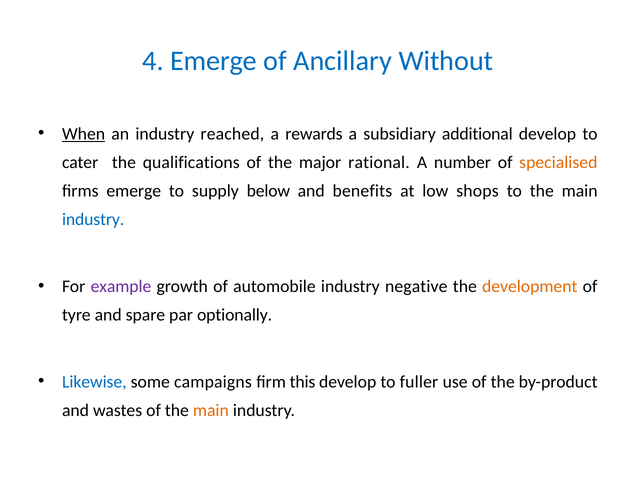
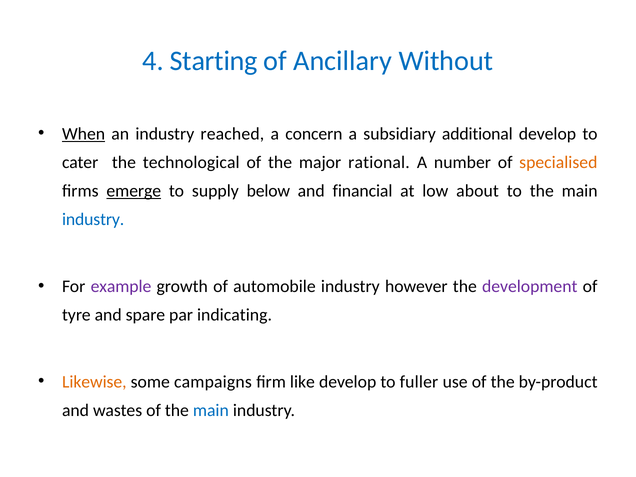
4 Emerge: Emerge -> Starting (214, 61)
rewards: rewards -> concern (314, 134)
qualifications: qualifications -> technological (191, 162)
emerge underline: none -> present (134, 191)
benefits: benefits -> financial (363, 191)
shops: shops -> about (478, 191)
negative: negative -> however (416, 286)
development colour: orange -> purple (530, 286)
optionally: optionally -> indicating (234, 315)
Likewise colour: blue -> orange (94, 382)
this: this -> like (302, 382)
main colour: orange -> blue (211, 410)
